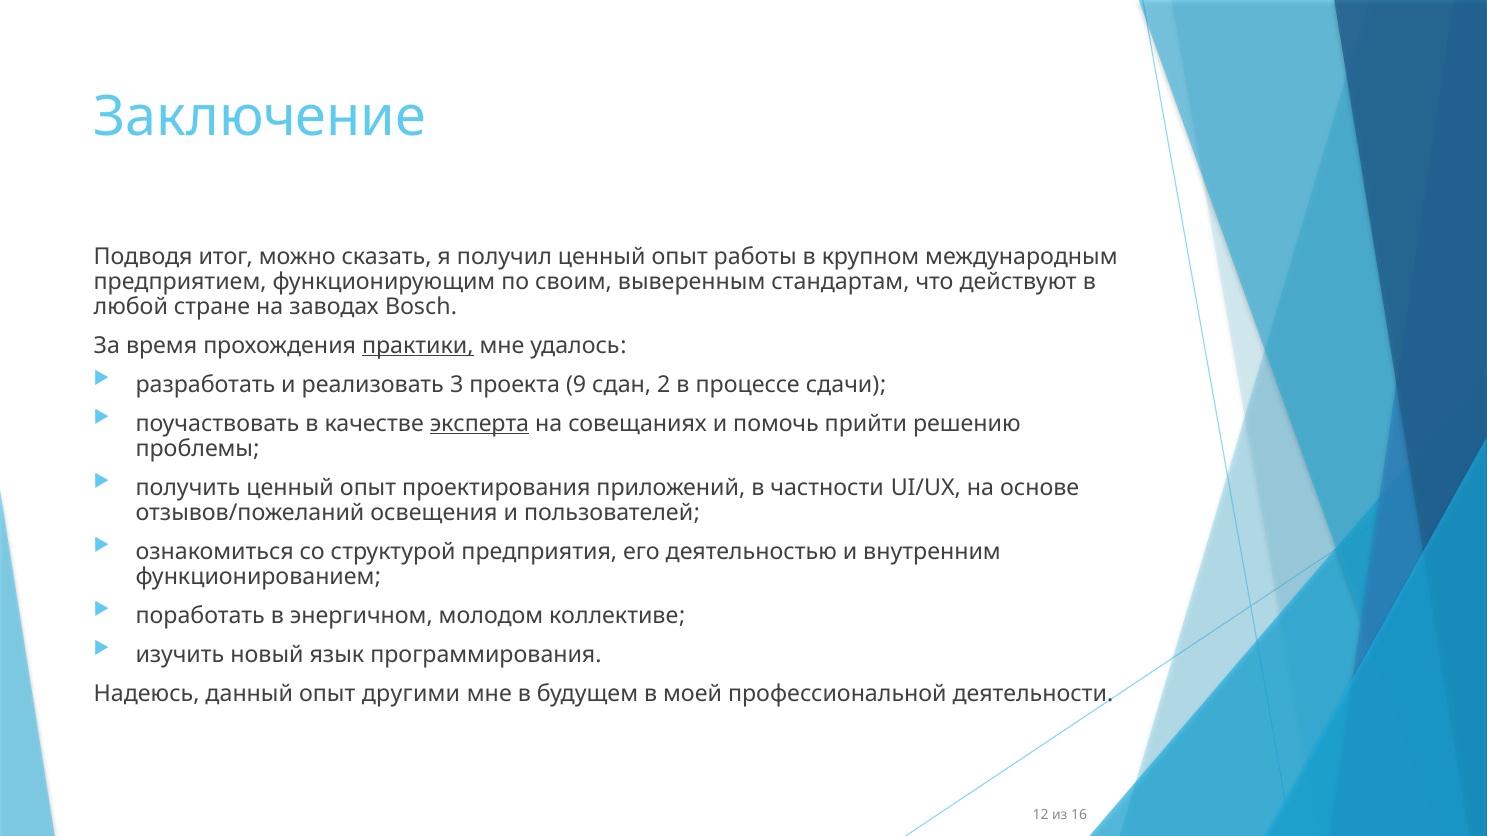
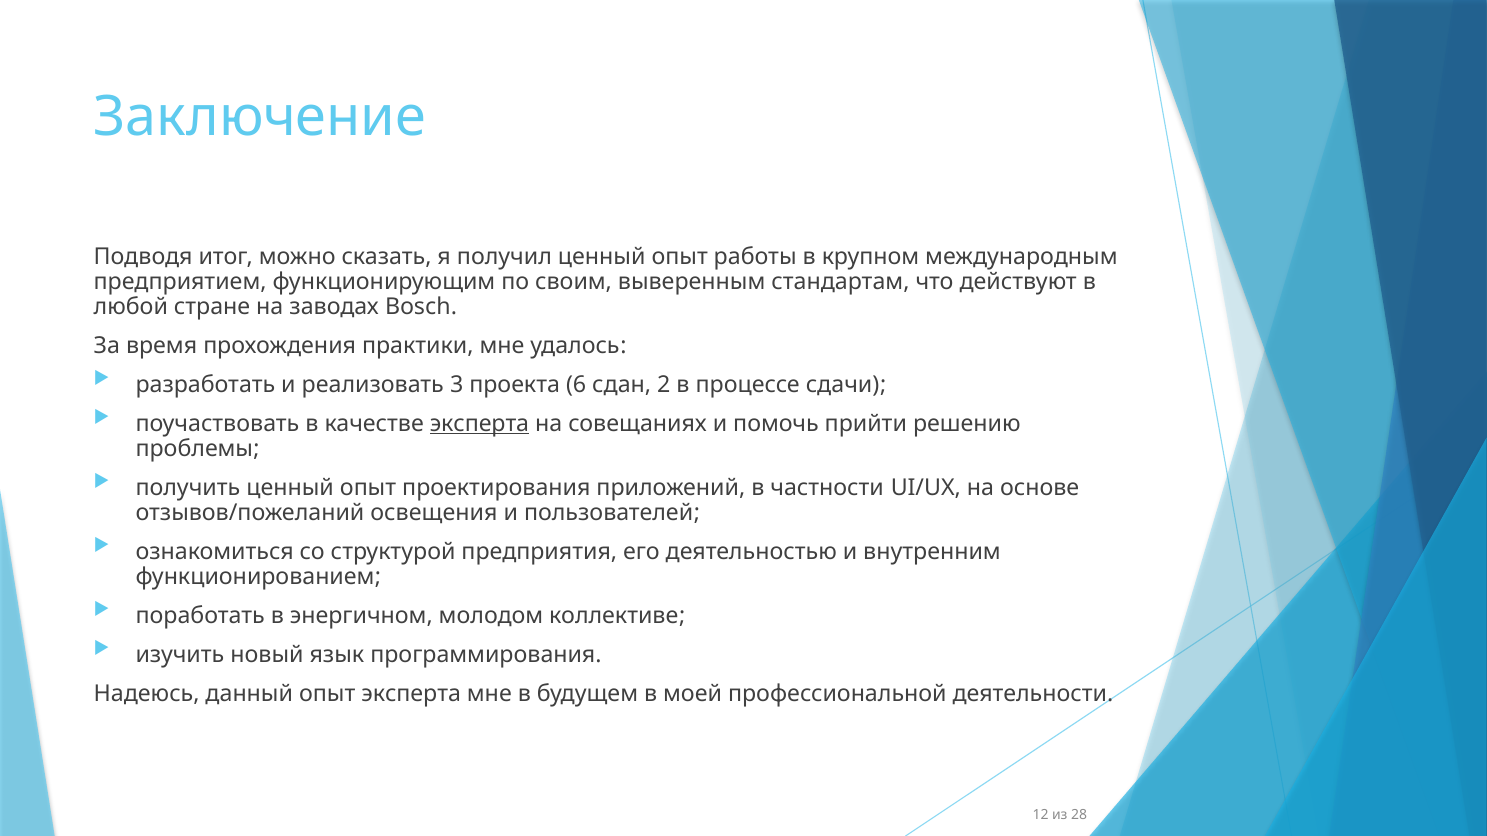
практики underline: present -> none (418, 346)
9: 9 -> 6 (576, 385)
опыт другими: другими -> эксперта (411, 694)
16: 16 -> 28 (1079, 815)
